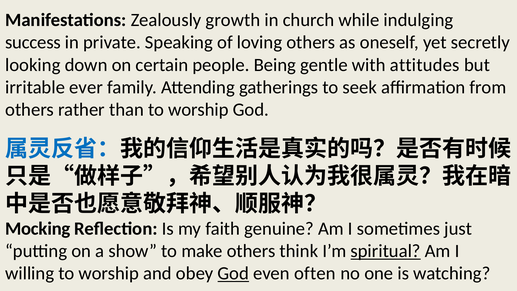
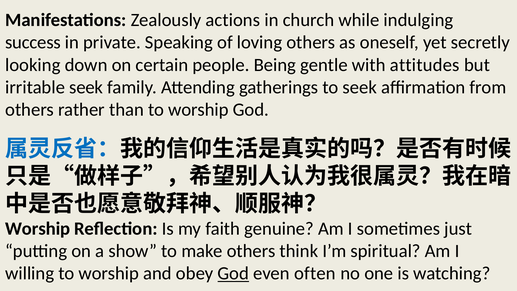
growth: growth -> actions (233, 20)
irritable ever: ever -> seek (86, 87)
Mocking: Mocking -> Worship (38, 229)
spiritual underline: present -> none (386, 251)
